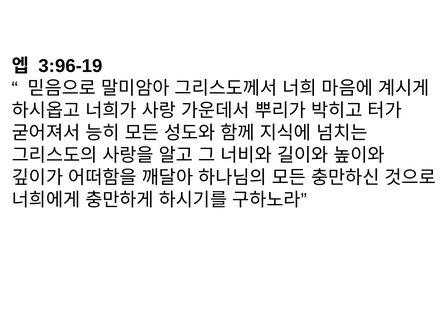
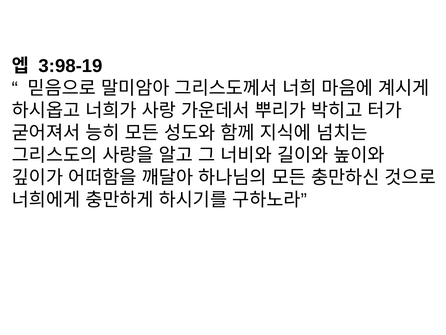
3:96-19: 3:96-19 -> 3:98-19 (71, 66)
